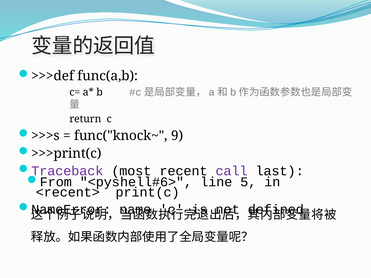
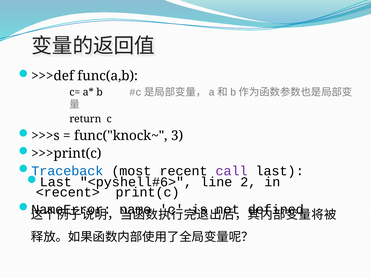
9: 9 -> 3 (177, 136)
Traceback colour: purple -> blue (67, 171)
From: From -> Last (56, 182)
5: 5 -> 2 (248, 182)
